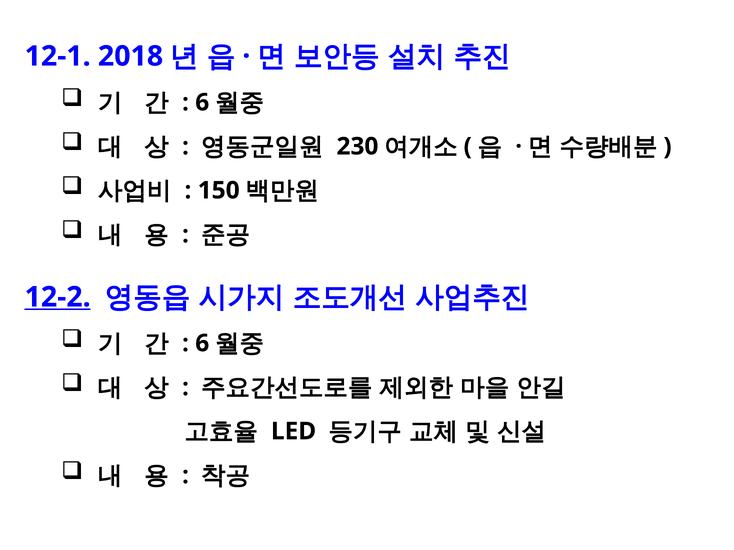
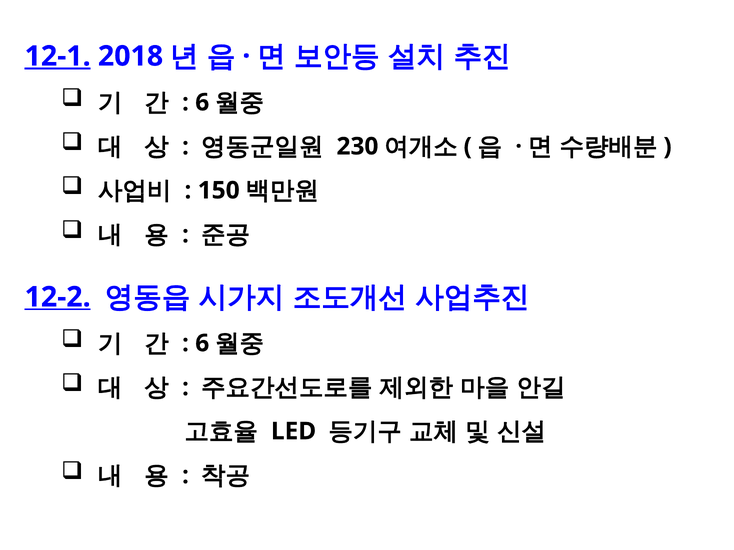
12-1 underline: none -> present (58, 56)
